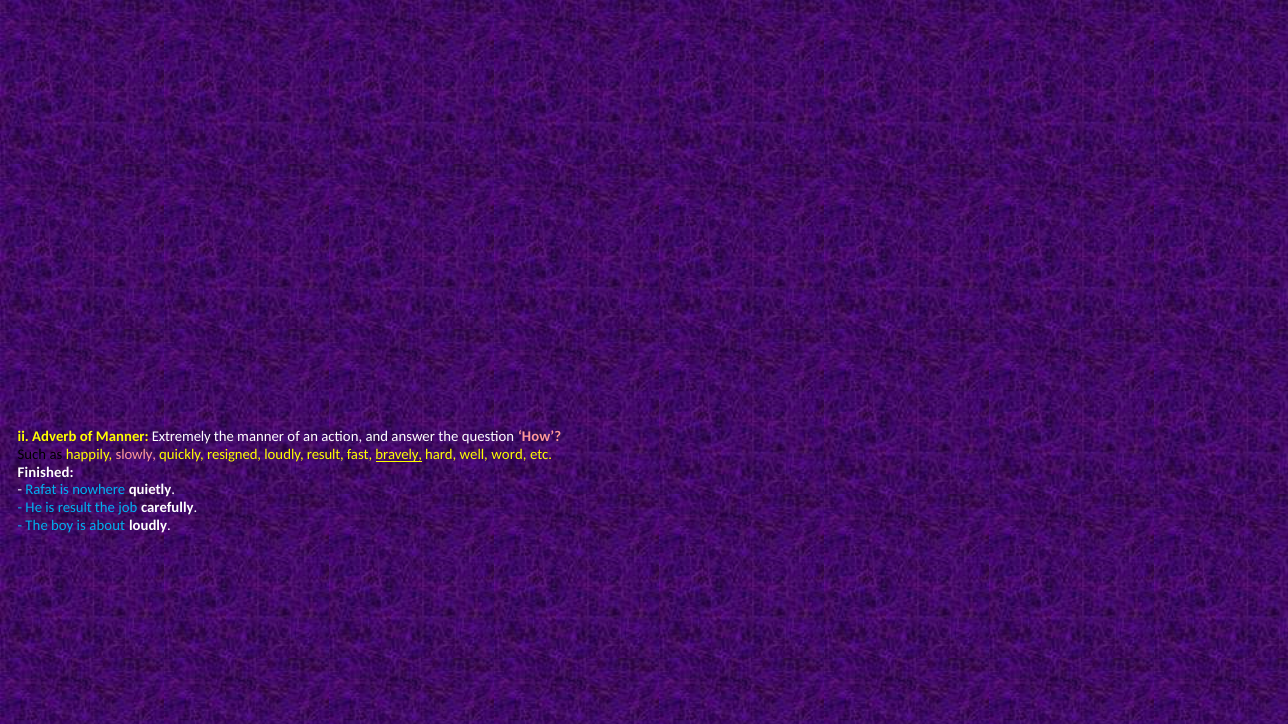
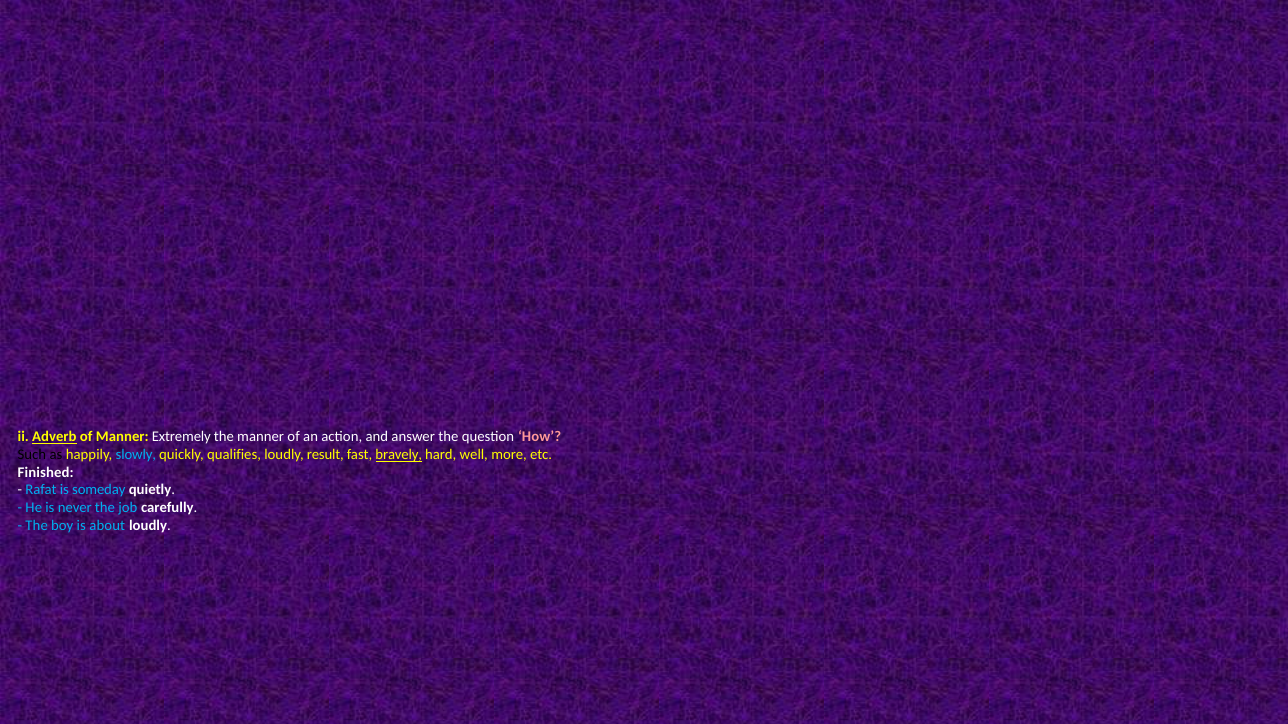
Adverb underline: none -> present (54, 437)
slowly colour: pink -> light blue (136, 455)
resigned: resigned -> qualifies (234, 455)
word: word -> more (509, 455)
nowhere: nowhere -> someday (99, 490)
is result: result -> never (75, 508)
